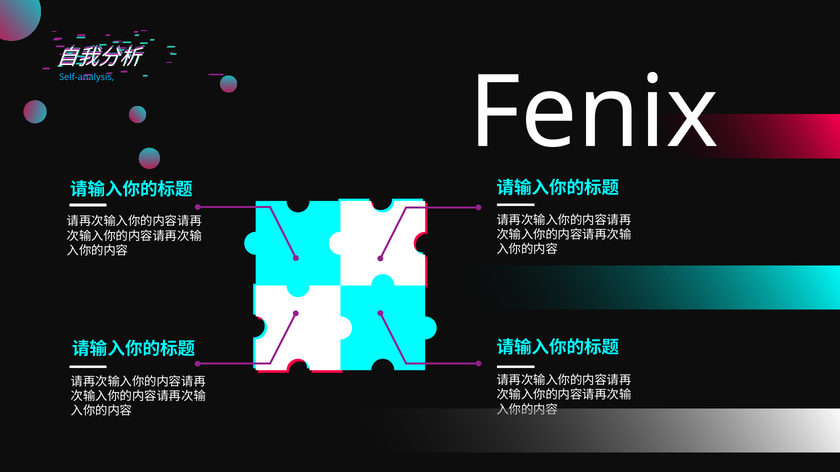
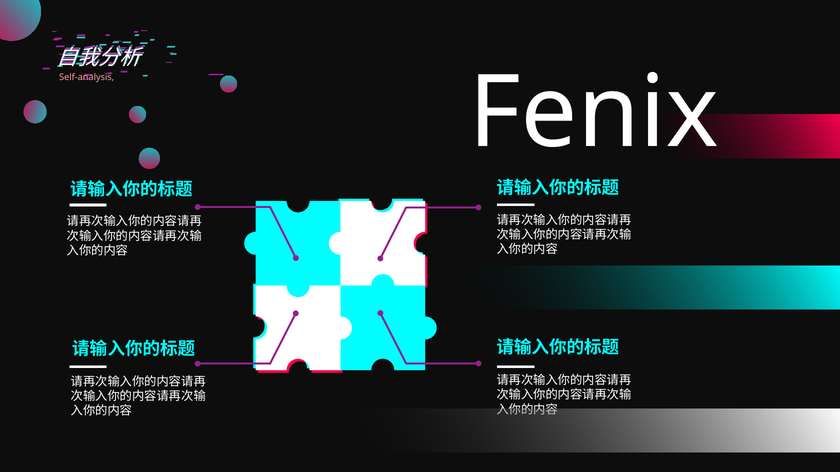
Self-analysis colour: light blue -> pink (87, 77)
